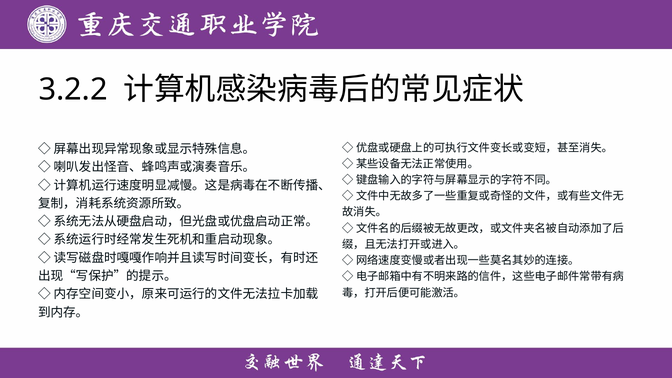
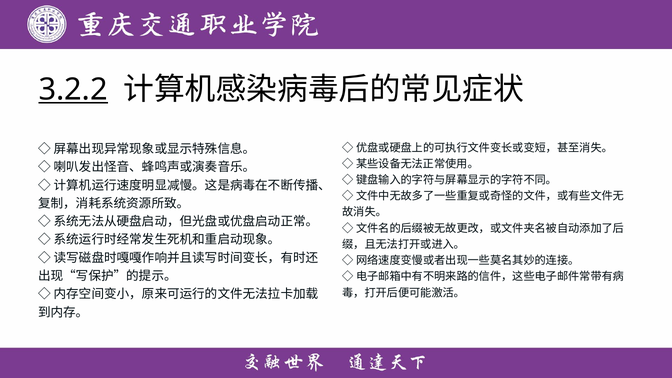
3.2.2 underline: none -> present (73, 90)
